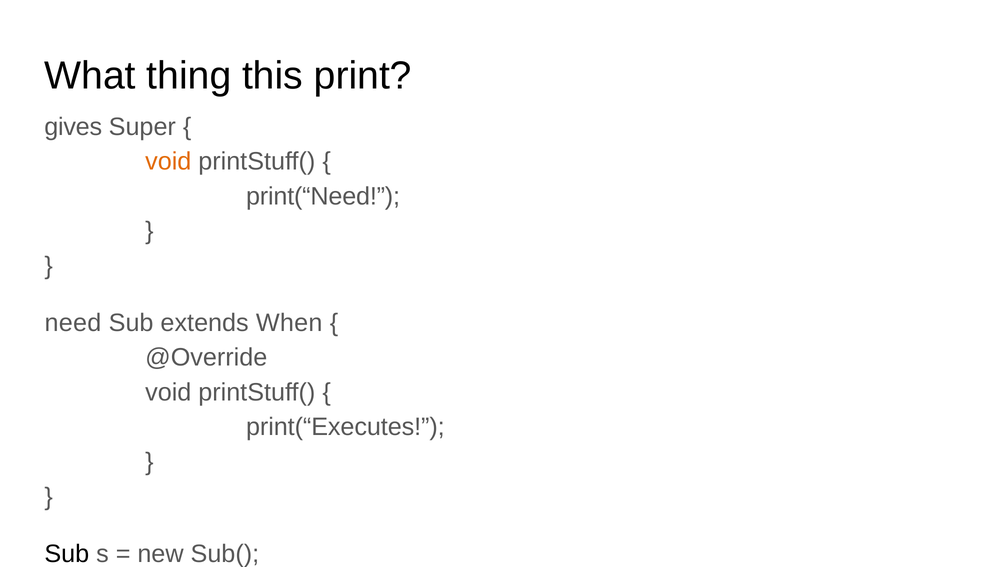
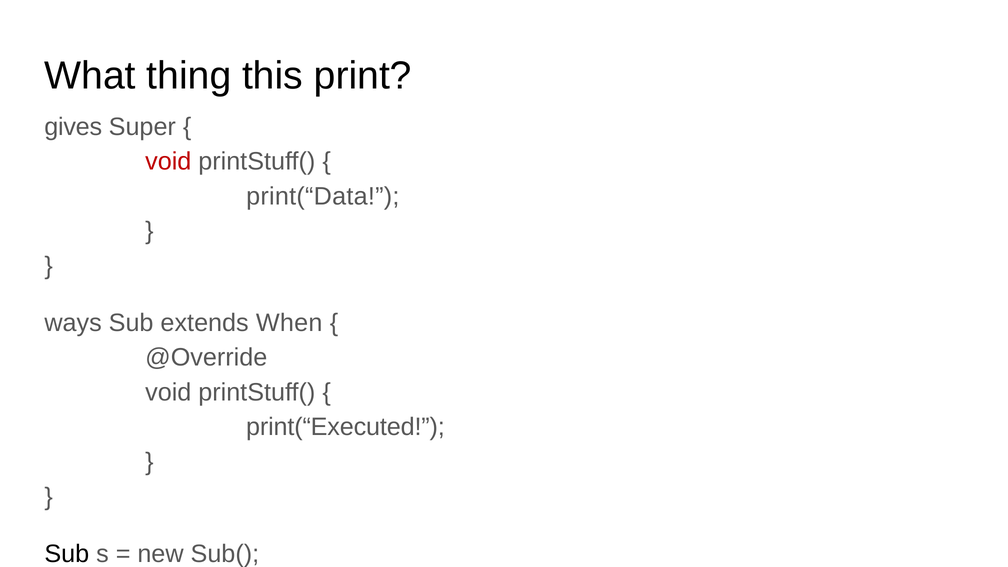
void colour: orange -> red (168, 161)
print(“Need: print(“Need -> print(“Data (323, 196)
need: need -> ways (73, 323)
print(“Executes: print(“Executes -> print(“Executed (345, 427)
